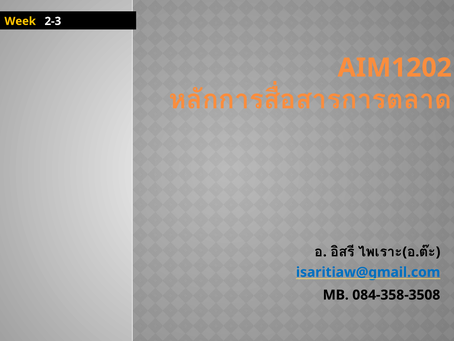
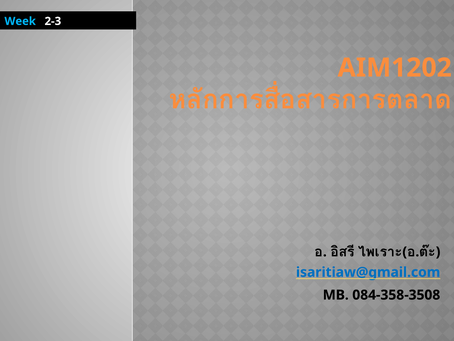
Week colour: yellow -> light blue (20, 21)
